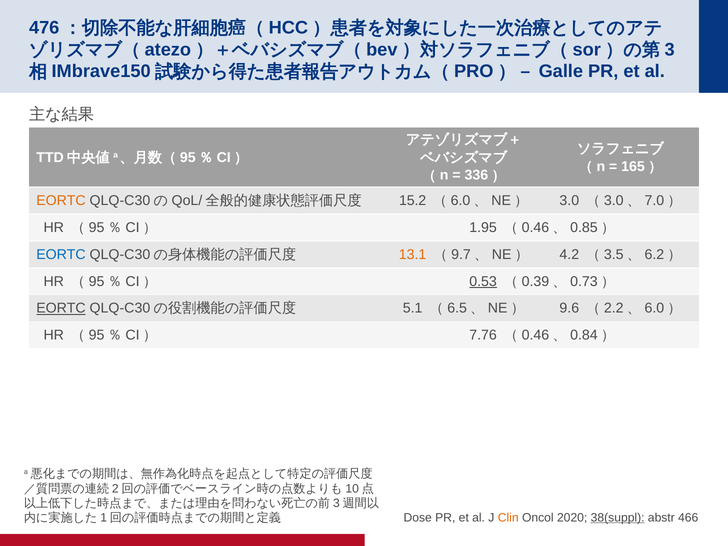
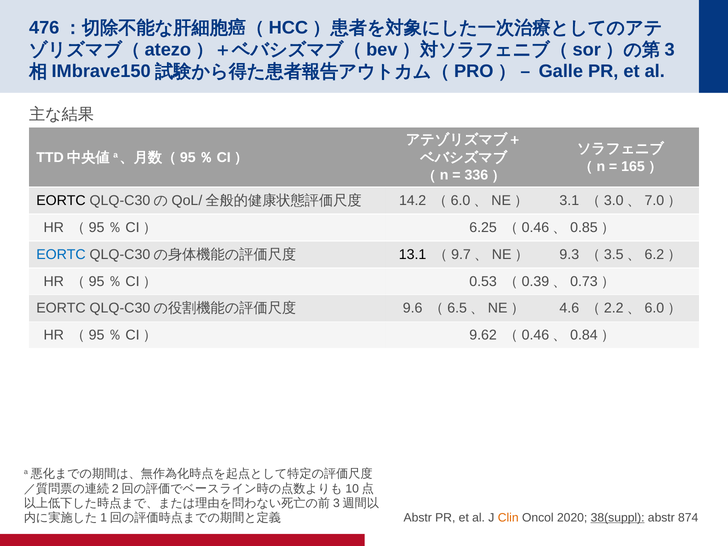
EORTC colour: orange -> black (61, 201)
15.2: 15.2 -> 14.2 (413, 201)
3.0: 3.0 -> 3.1 (569, 201)
1.95: 1.95 -> 6.25 (483, 228)
13.1 colour: orange -> black (413, 254)
4.2: 4.2 -> 9.3 (569, 254)
0.53 underline: present -> none (483, 281)
EORTC underline: present -> none (61, 308)
5.1: 5.1 -> 9.6 (413, 308)
9.6: 9.6 -> 4.6 (569, 308)
7.76: 7.76 -> 9.62 (483, 335)
Dose: Dose -> Abstr (418, 518)
466: 466 -> 874 (688, 518)
